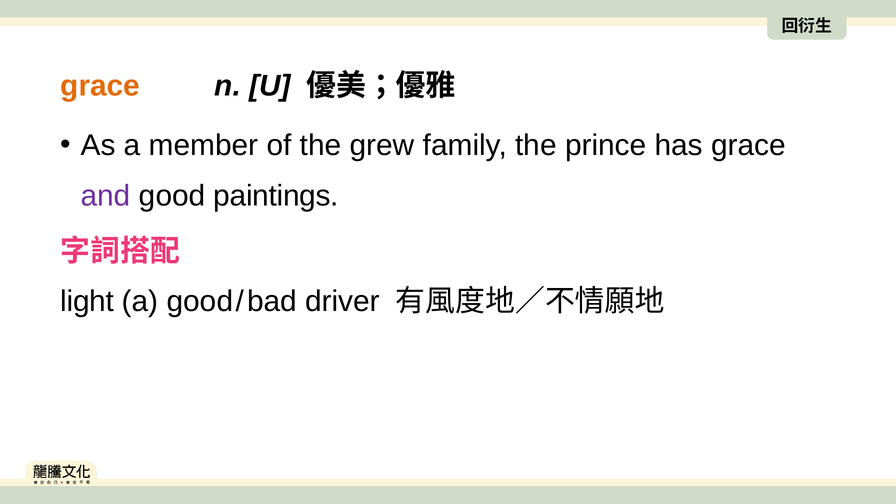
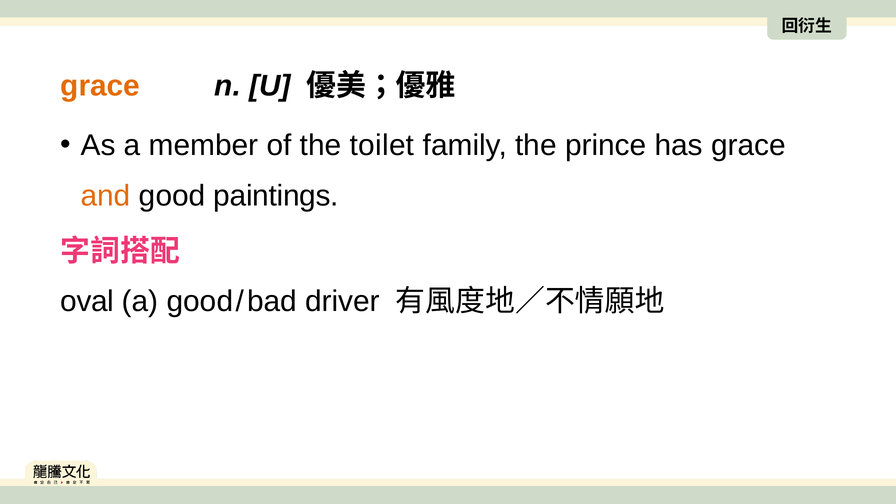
grew: grew -> toilet (382, 145)
and colour: purple -> orange (106, 196)
light: light -> oval (87, 302)
